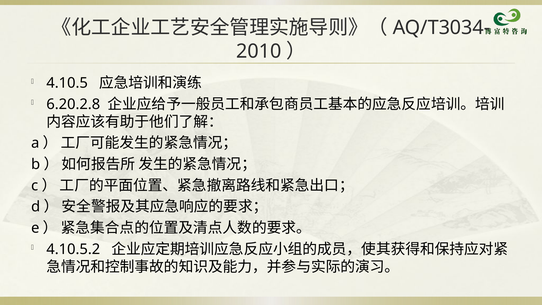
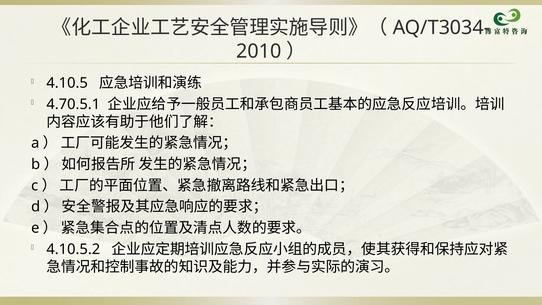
6.20.2.8: 6.20.2.8 -> 4.70.5.1 (73, 104)
